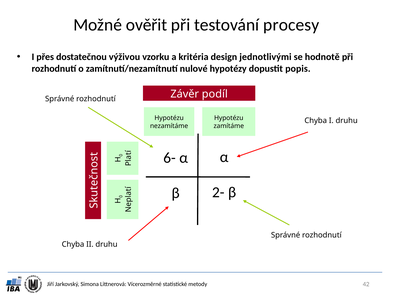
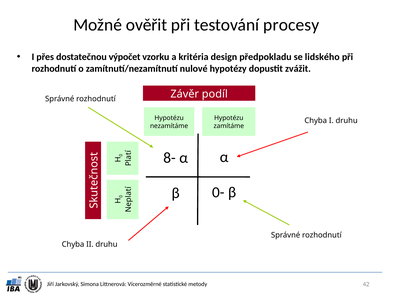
výživou: výživou -> výpočet (125, 57)
jednotlivými: jednotlivými -> předpokladu (265, 57)
hodnotě: hodnotě -> lidského (322, 57)
popis: popis -> zvážit (298, 69)
6-: 6- -> 8- (170, 158)
2-: 2- -> 0- (218, 192)
